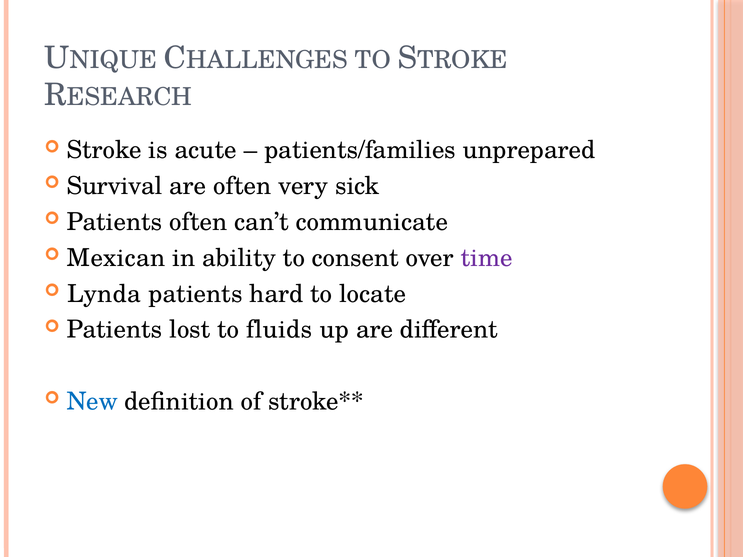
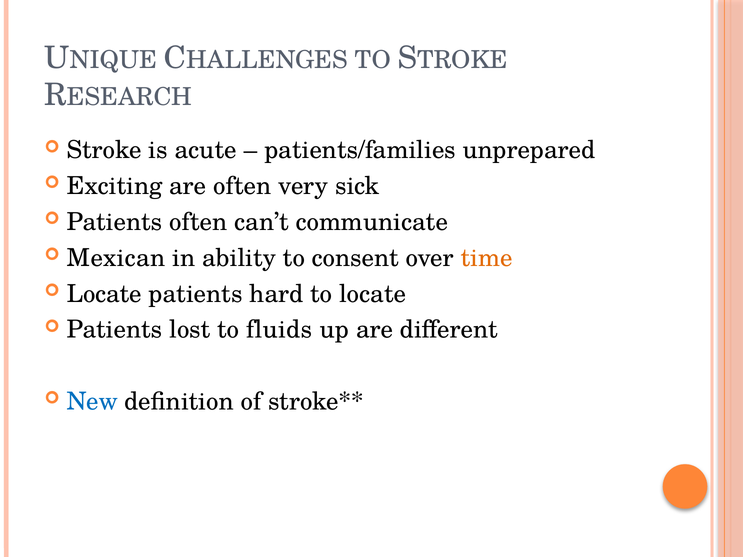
Survival: Survival -> Exciting (115, 186)
time colour: purple -> orange (487, 258)
Lynda: Lynda -> Locate (104, 294)
